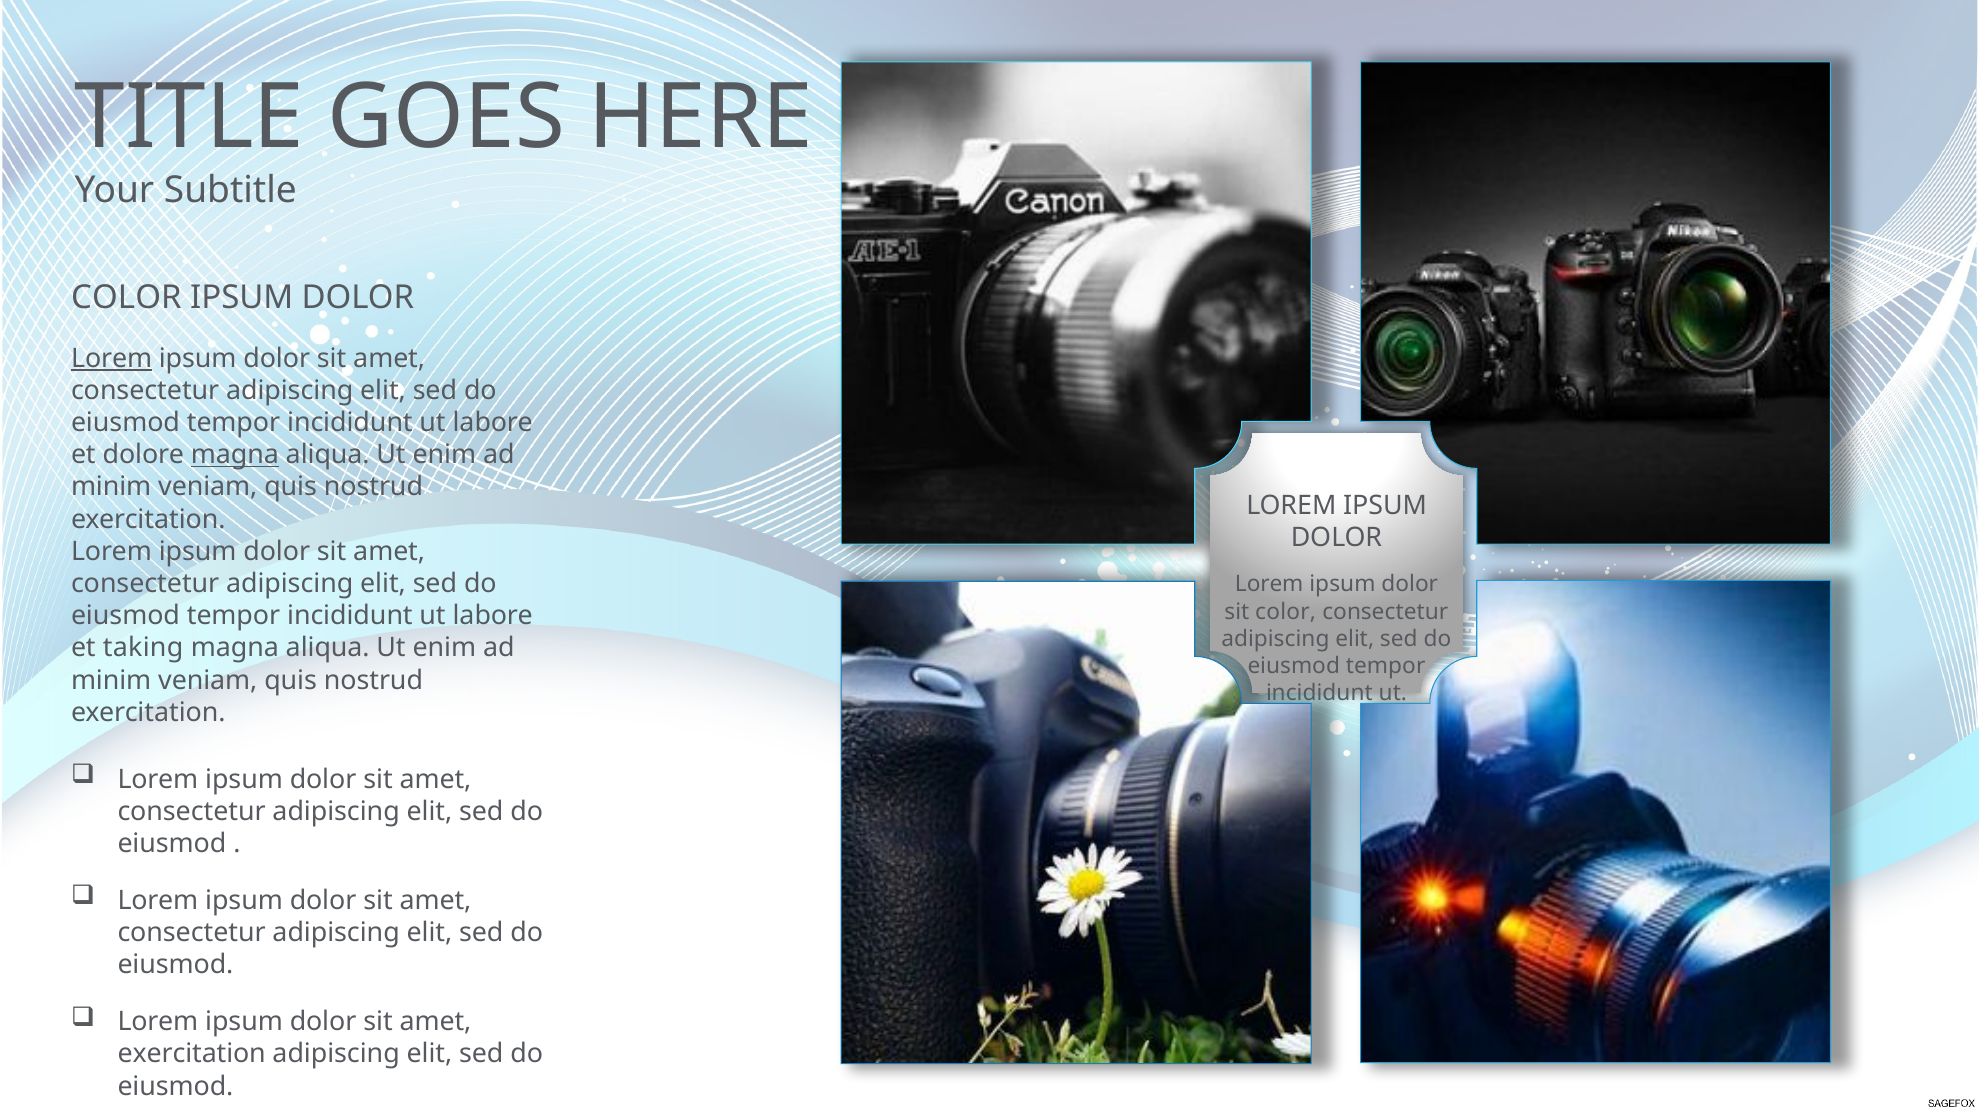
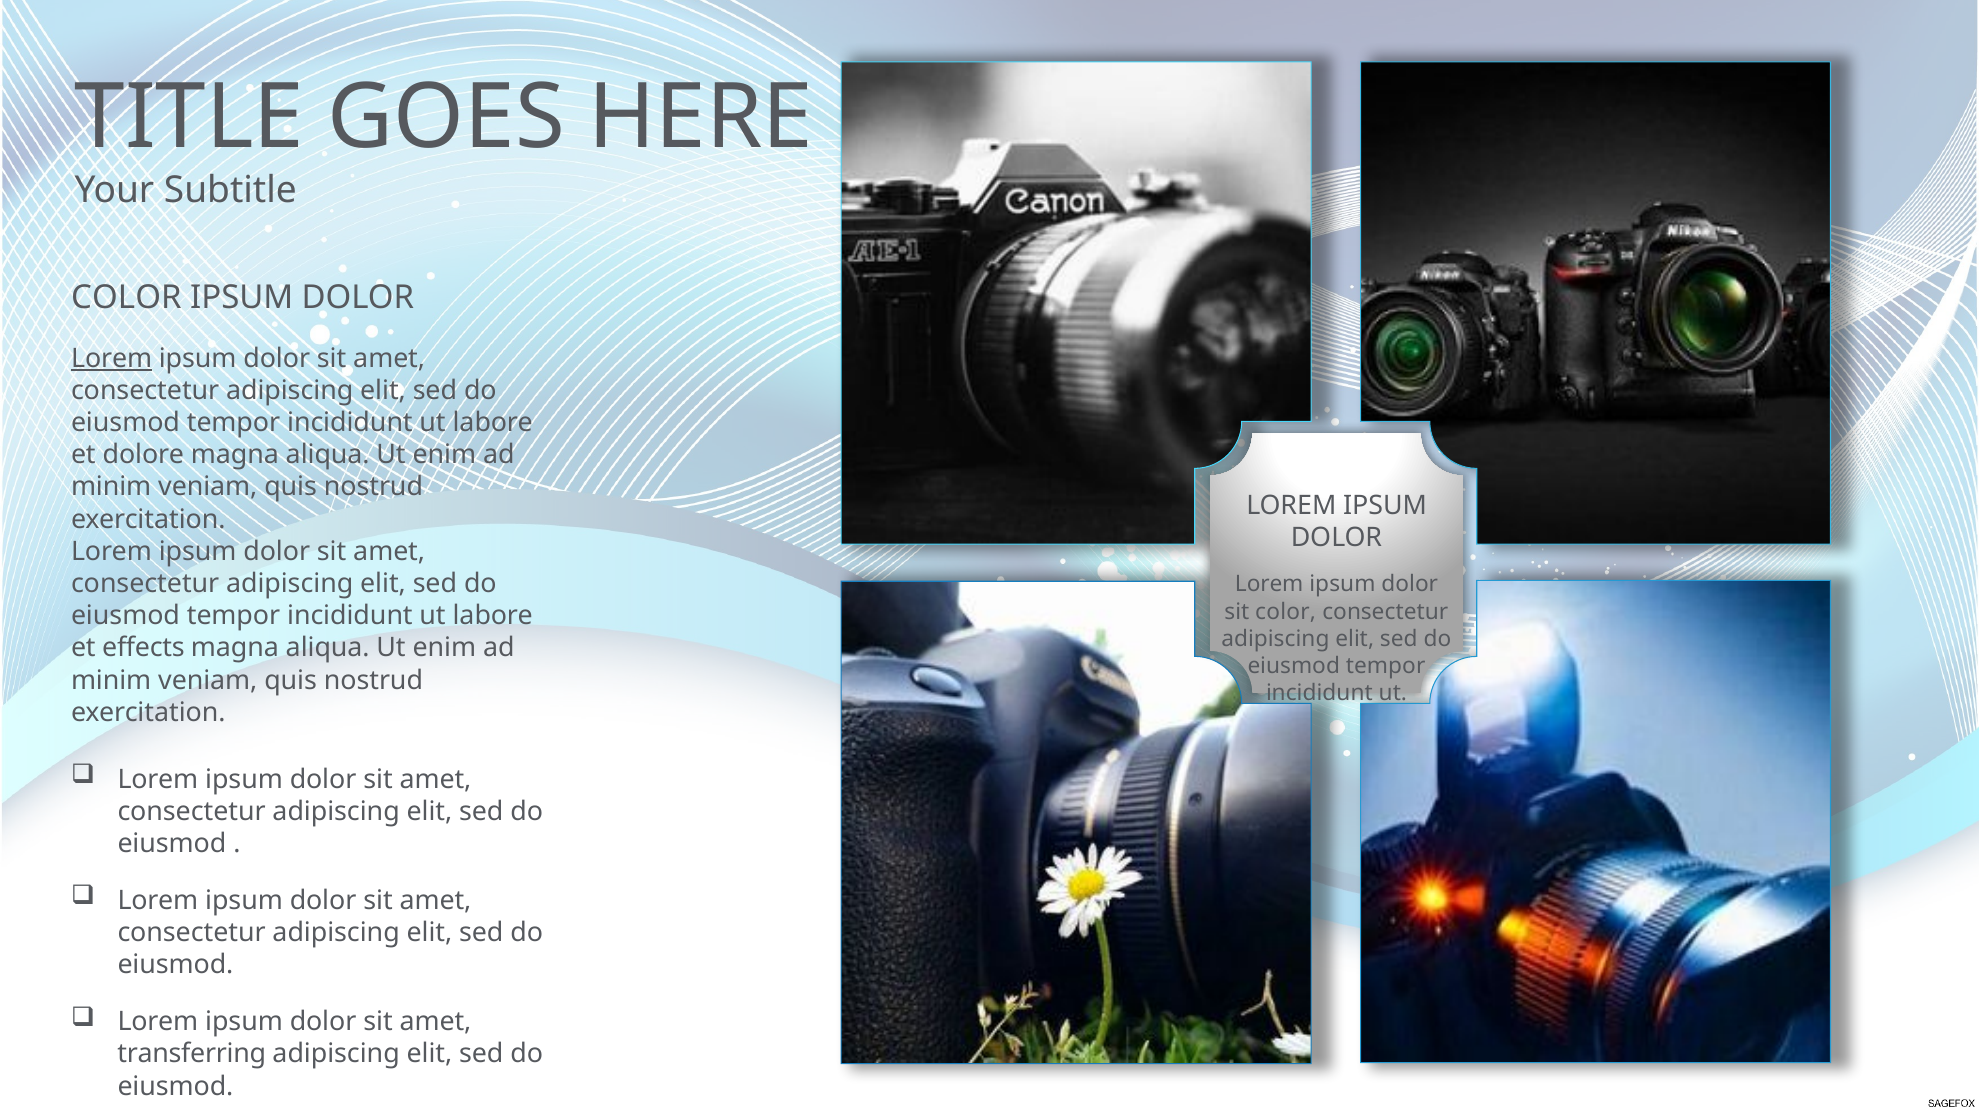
magna underline: present -> none (235, 455)
taking: taking -> effects (143, 648)
exercitation: exercitation -> transferring (192, 1054)
